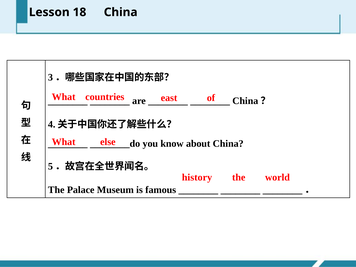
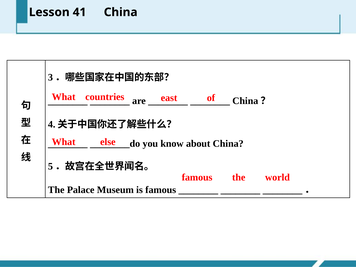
18: 18 -> 41 (80, 12)
history: history -> famous (197, 177)
